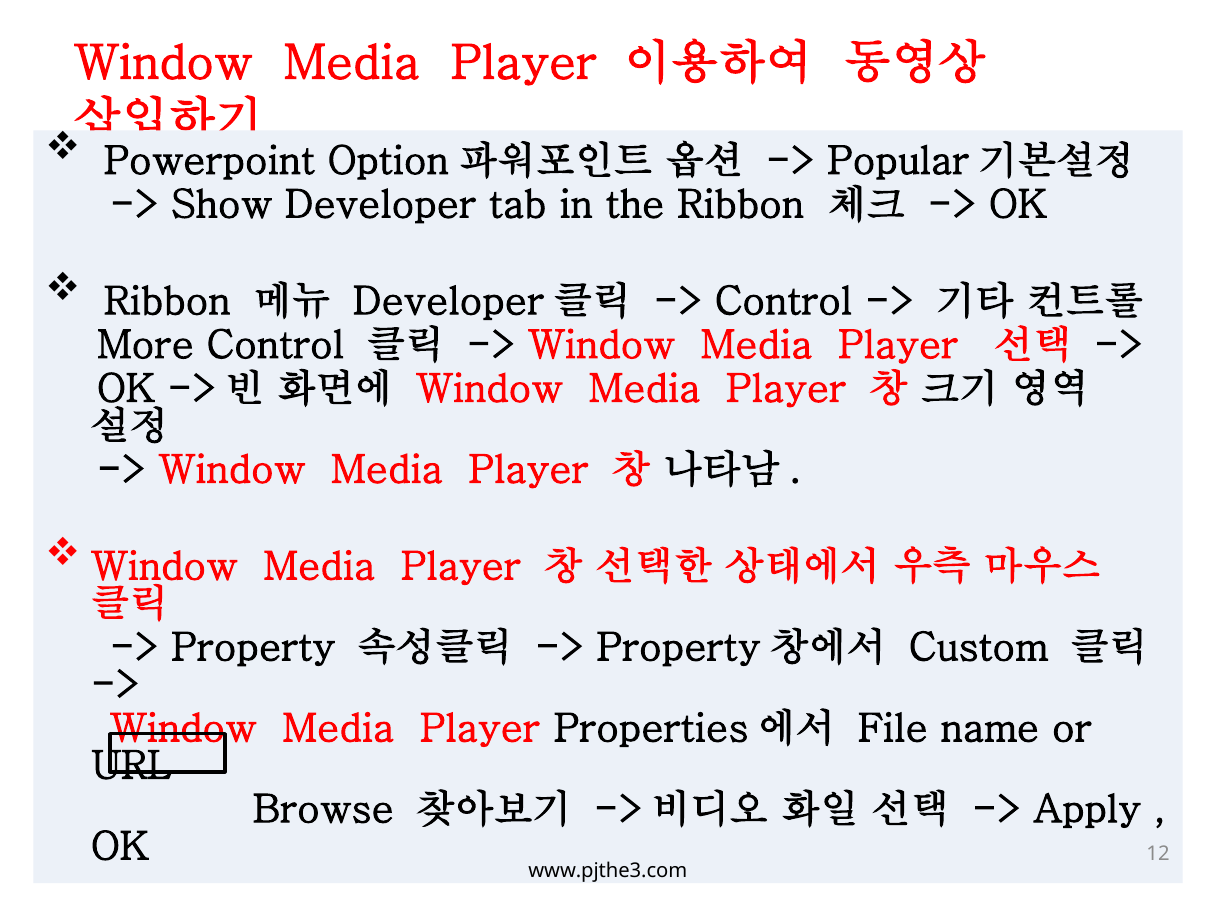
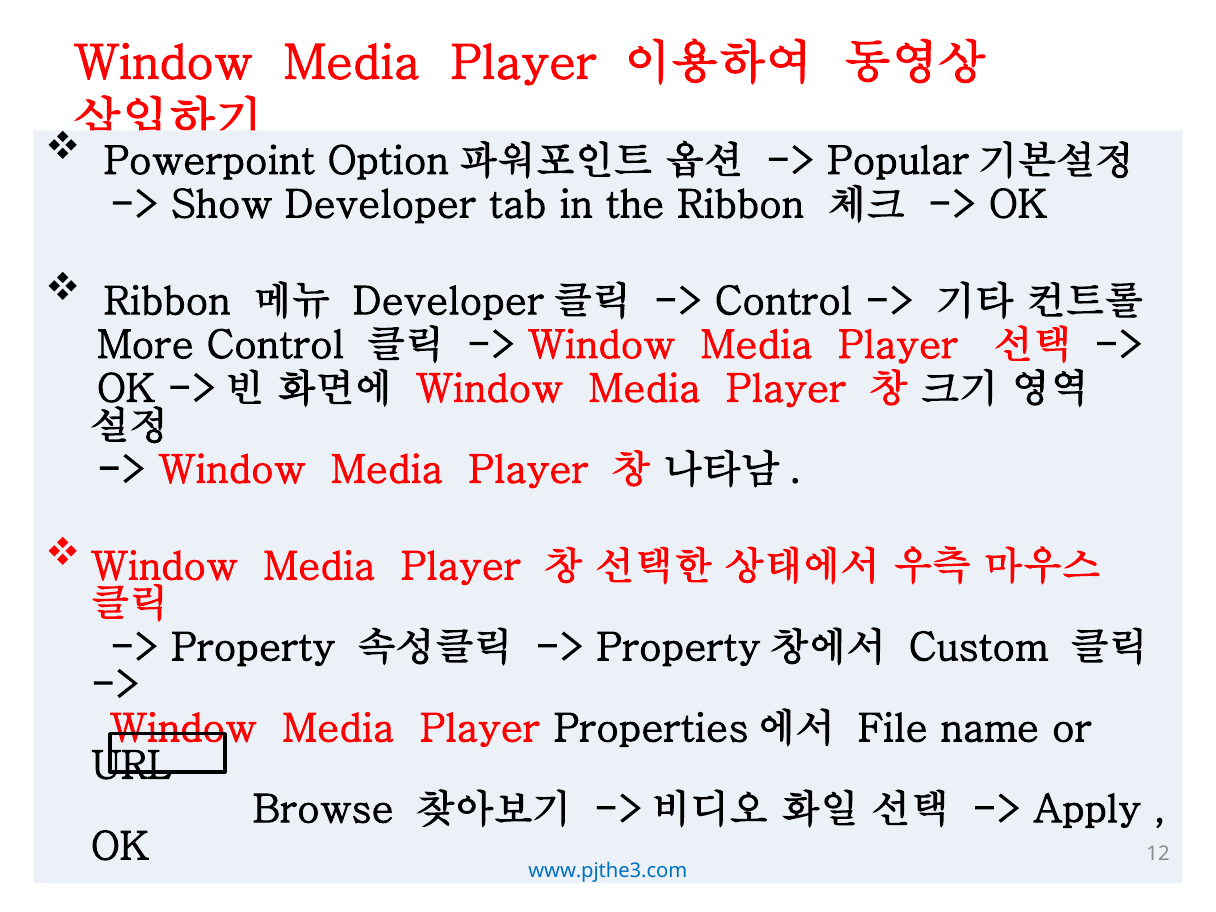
www.pjthe3.com colour: black -> blue (608, 871)
